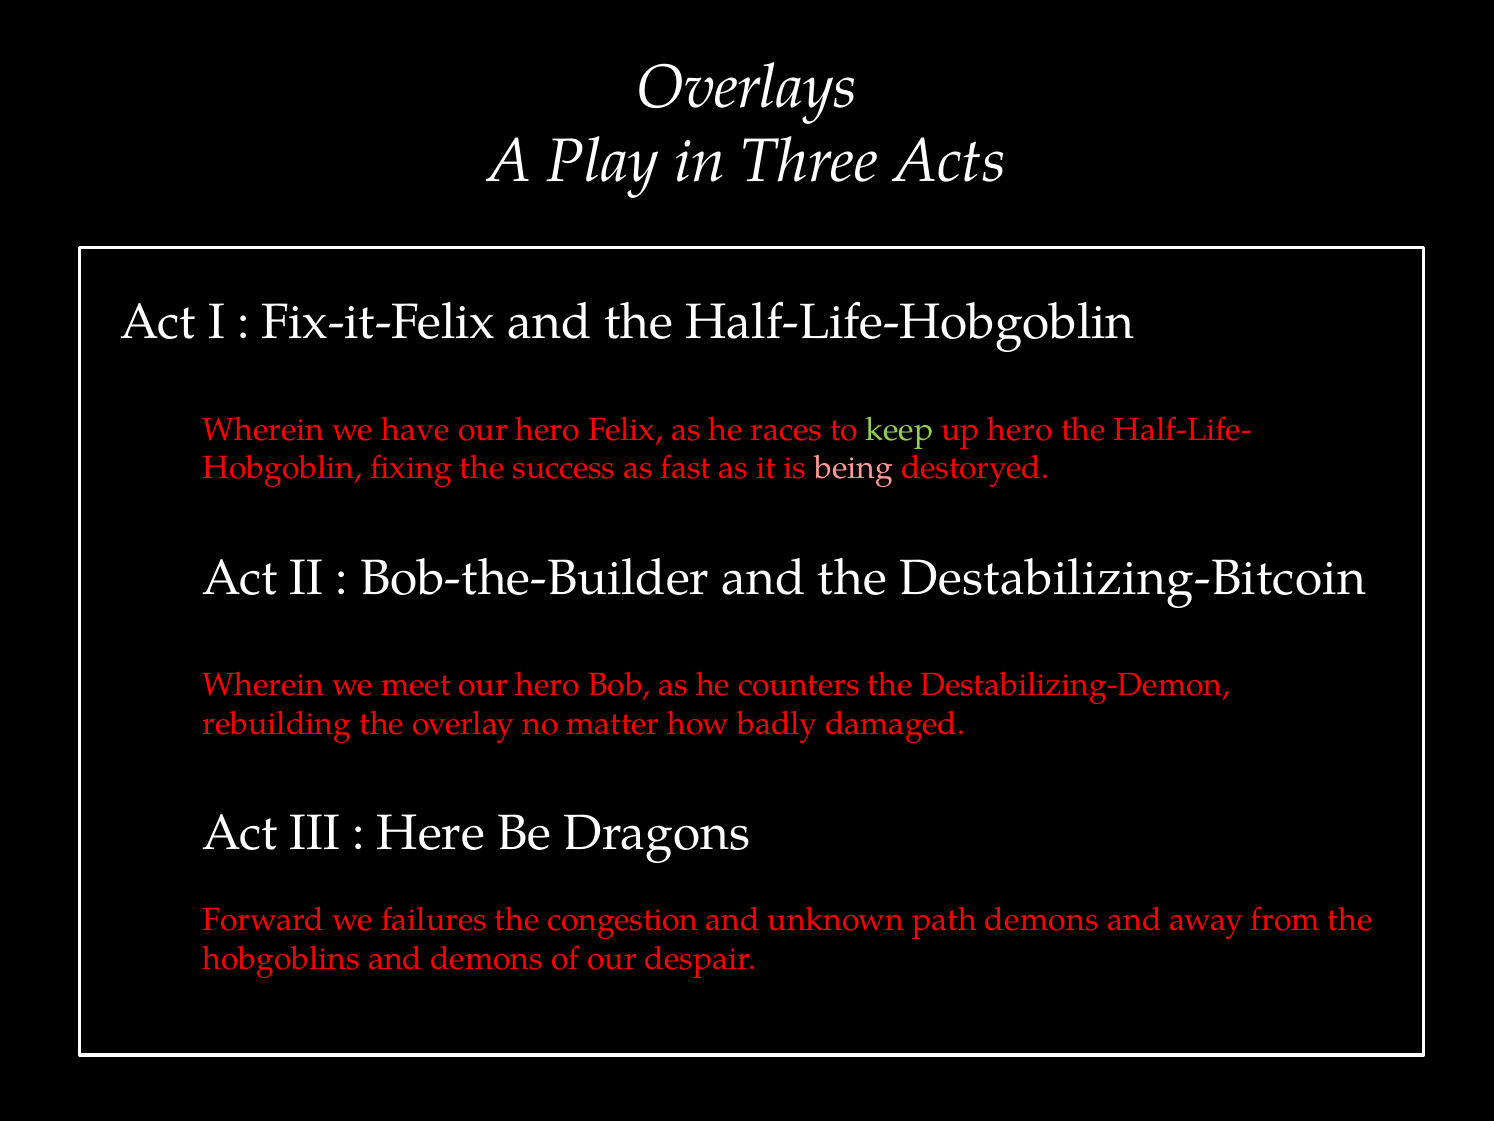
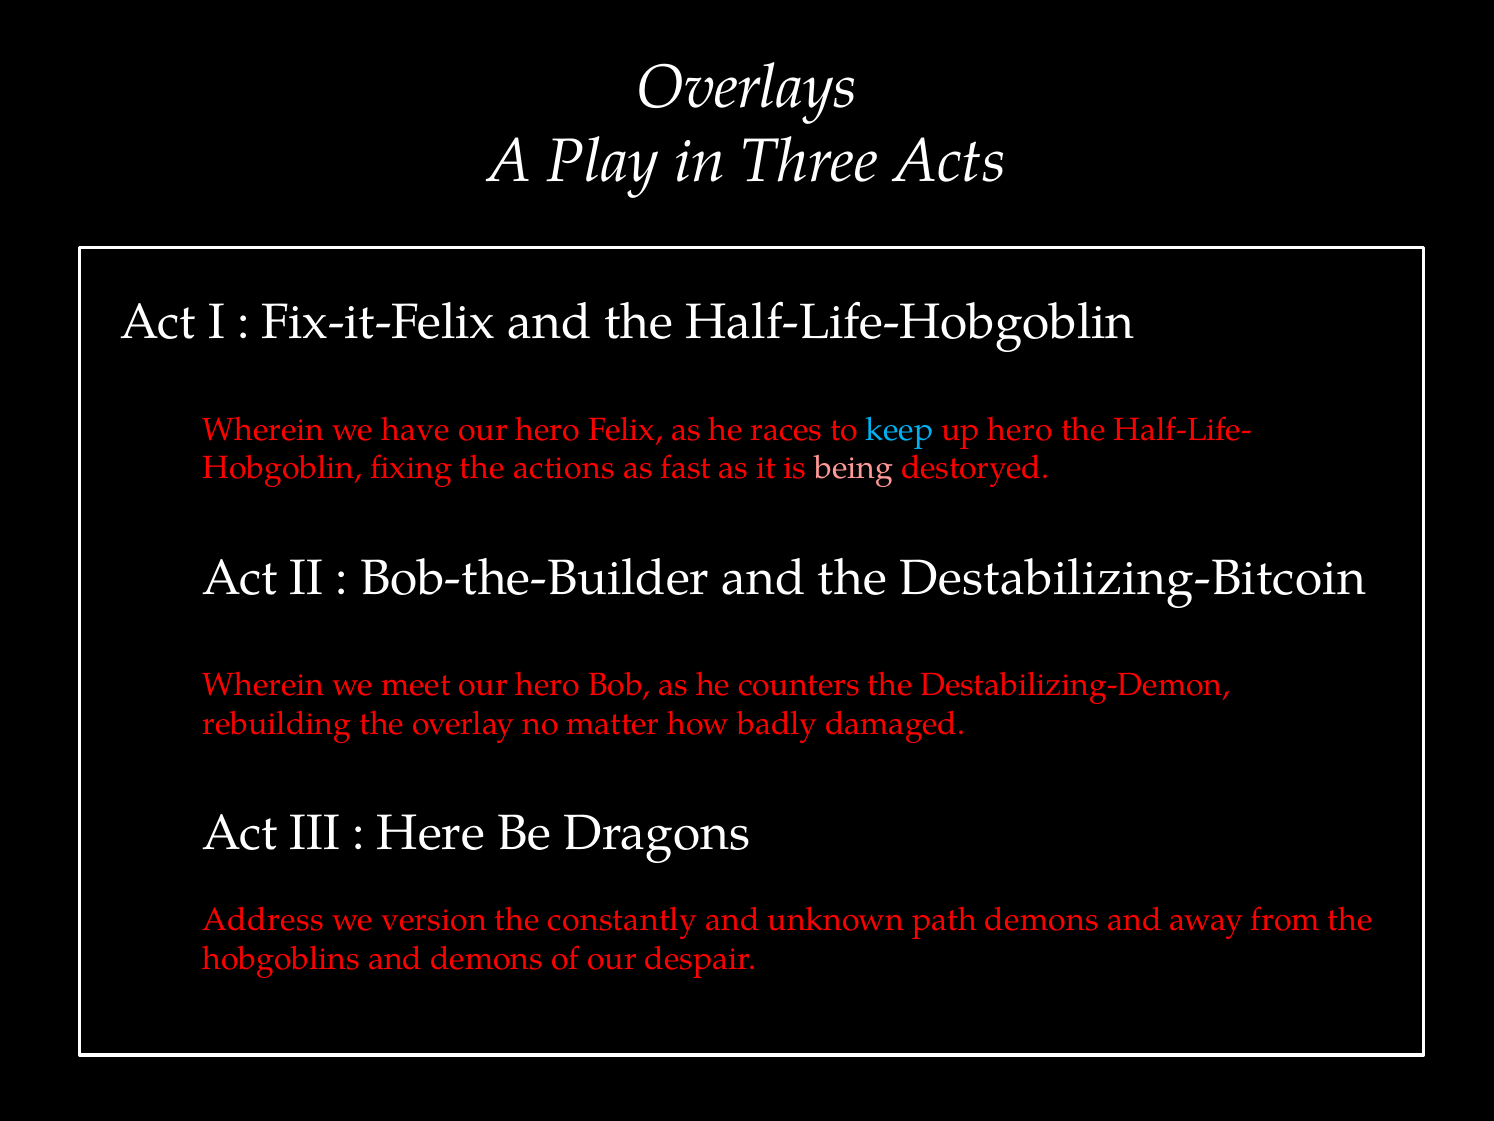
keep colour: light green -> light blue (900, 429)
success: success -> actions (564, 468)
Forward: Forward -> Address (263, 920)
failures: failures -> version (434, 920)
congestion: congestion -> constantly (622, 920)
